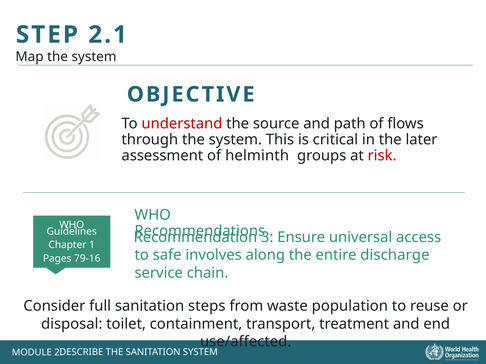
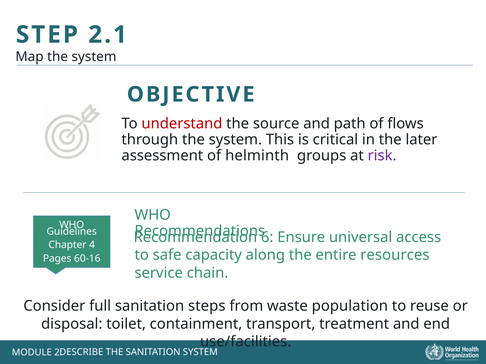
risk colour: red -> purple (382, 156)
3: 3 -> 6 (267, 238)
1: 1 -> 4 (92, 245)
involves: involves -> capacity (214, 255)
discharge: discharge -> resources (395, 255)
79-16: 79-16 -> 60-16 (87, 259)
use/affected: use/affected -> use/facilities (246, 342)
